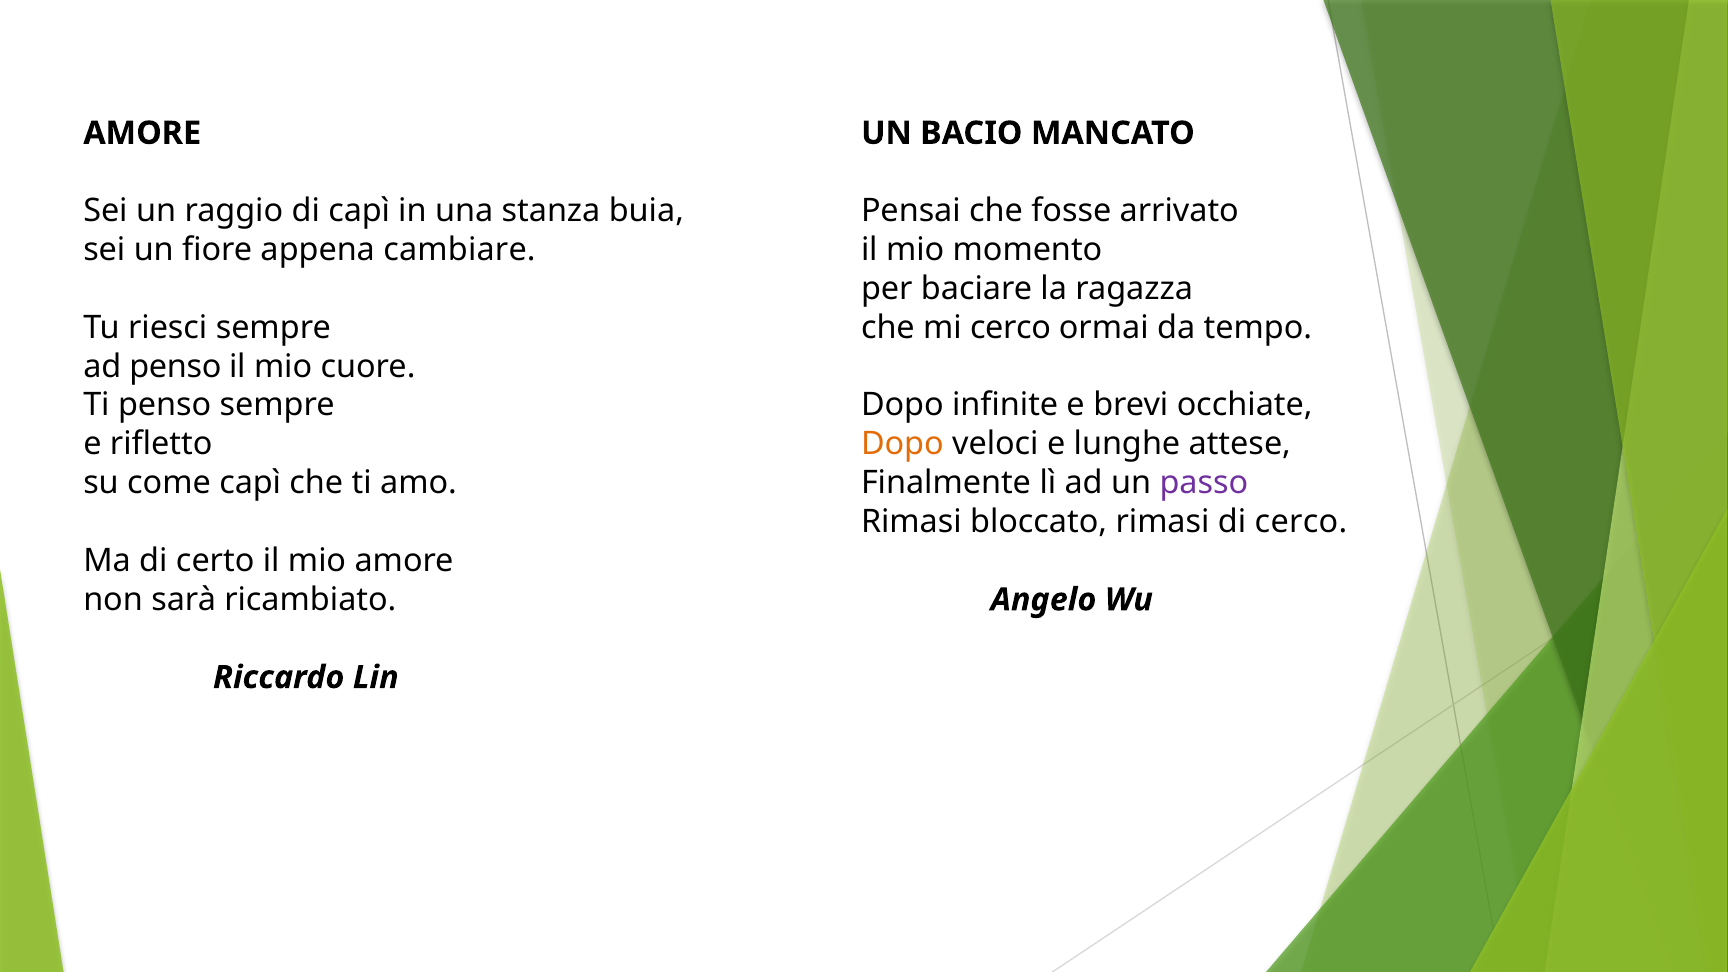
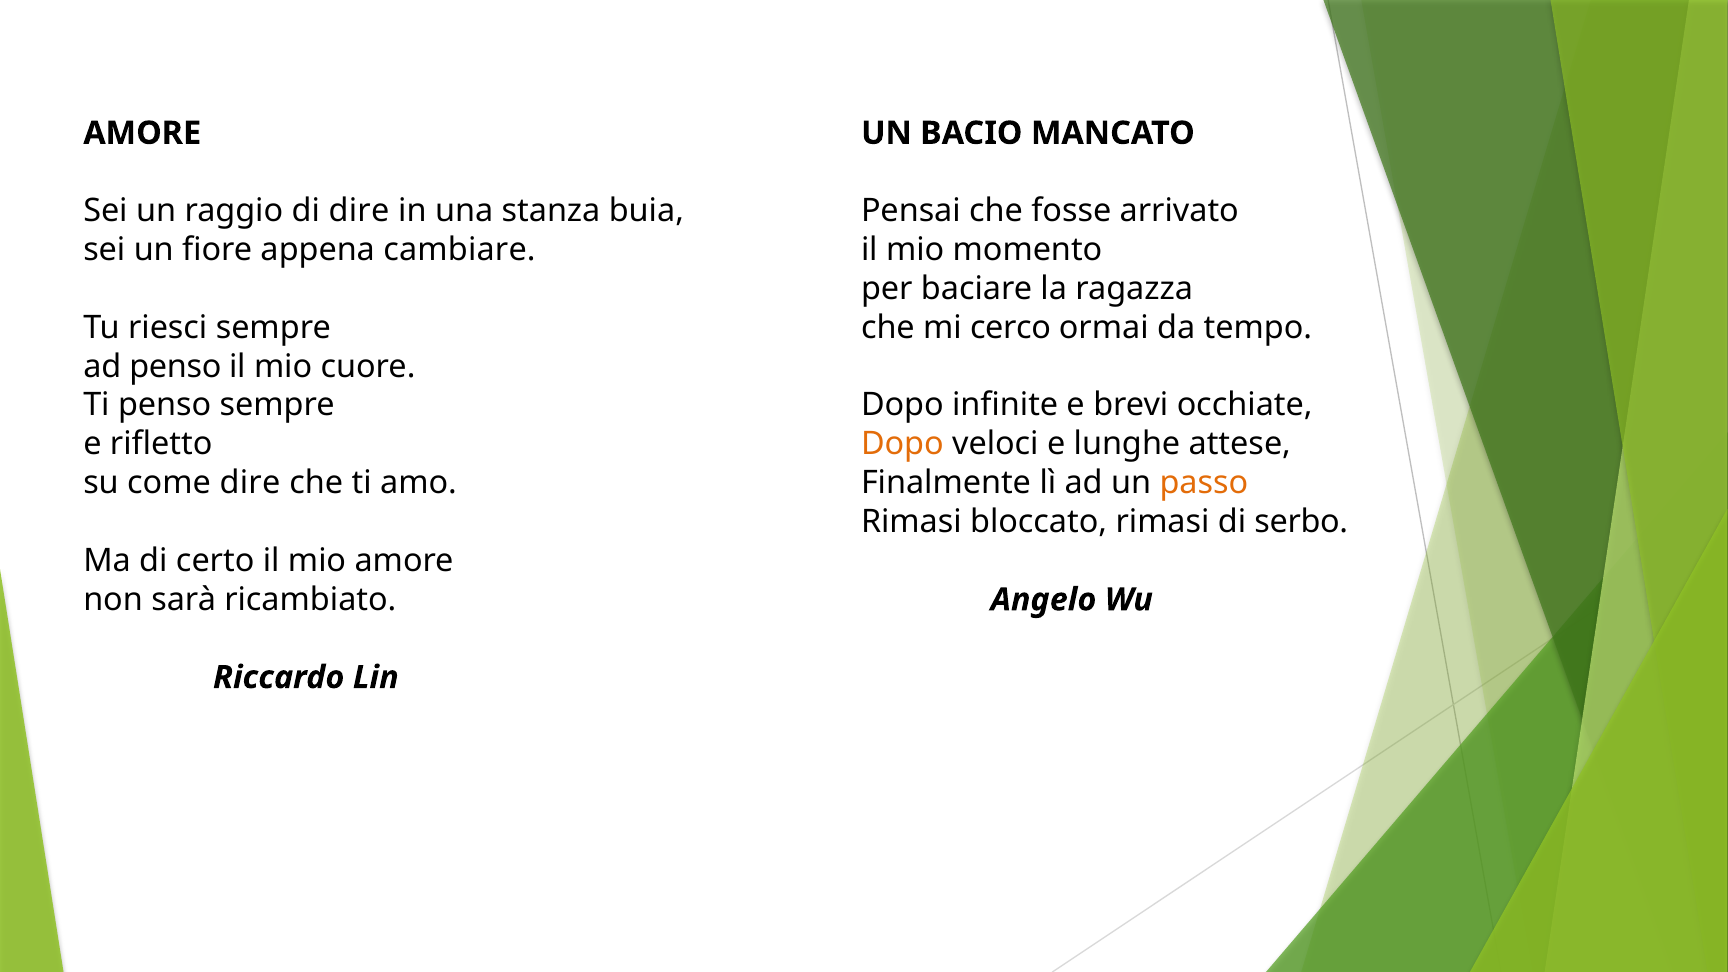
di capì: capì -> dire (359, 211)
come capì: capì -> dire (250, 483)
passo colour: purple -> orange (1204, 483)
di cerco: cerco -> serbo (1301, 522)
